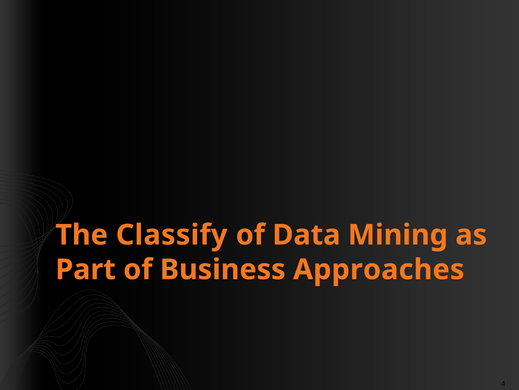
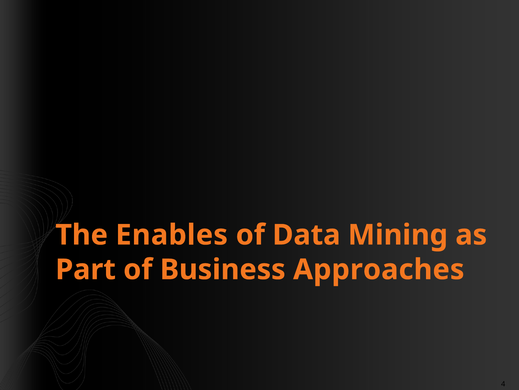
Classify: Classify -> Enables (172, 235)
